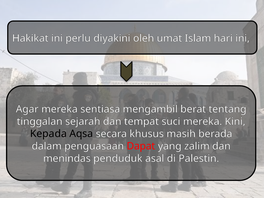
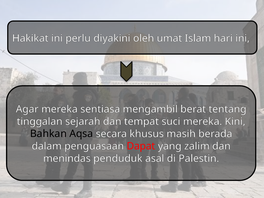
Kepada: Kepada -> Bahkan (48, 134)
